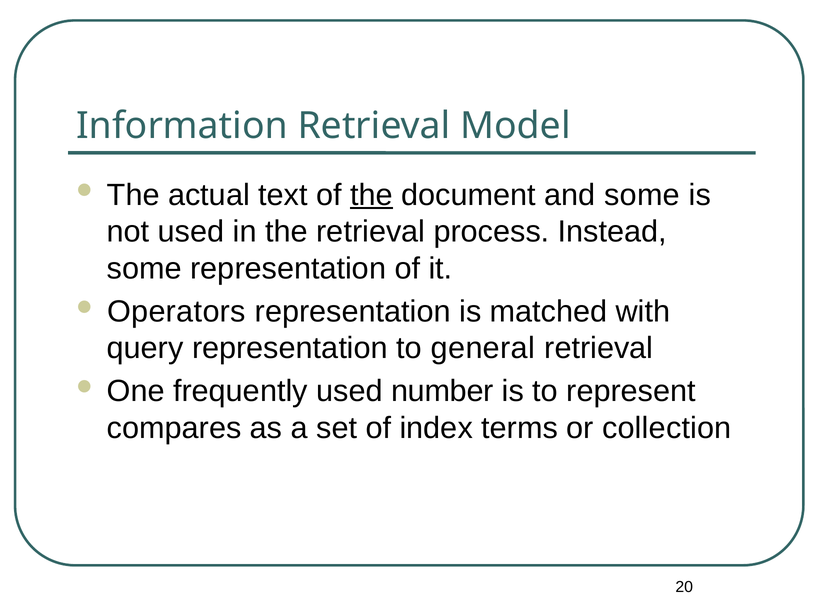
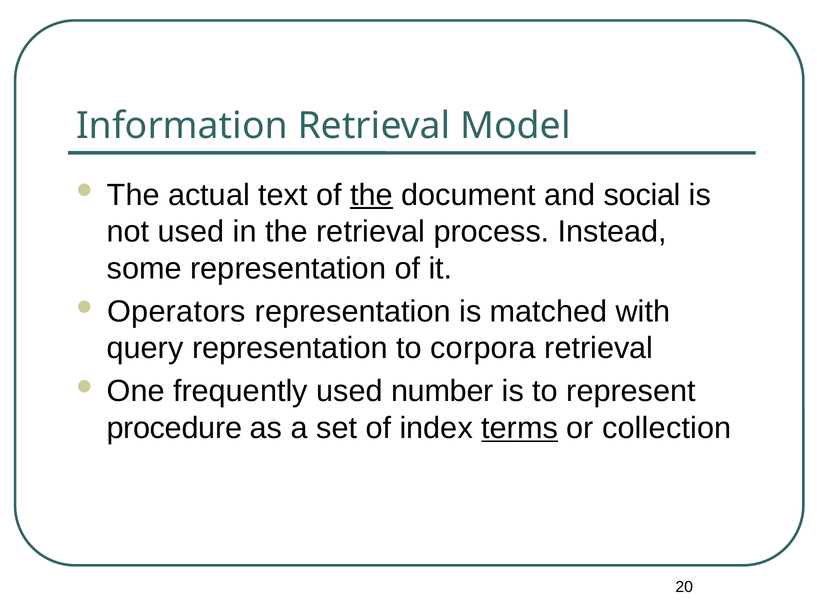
and some: some -> social (642, 195)
general: general -> corpora (483, 348)
compares: compares -> procedure (174, 428)
terms underline: none -> present (520, 428)
